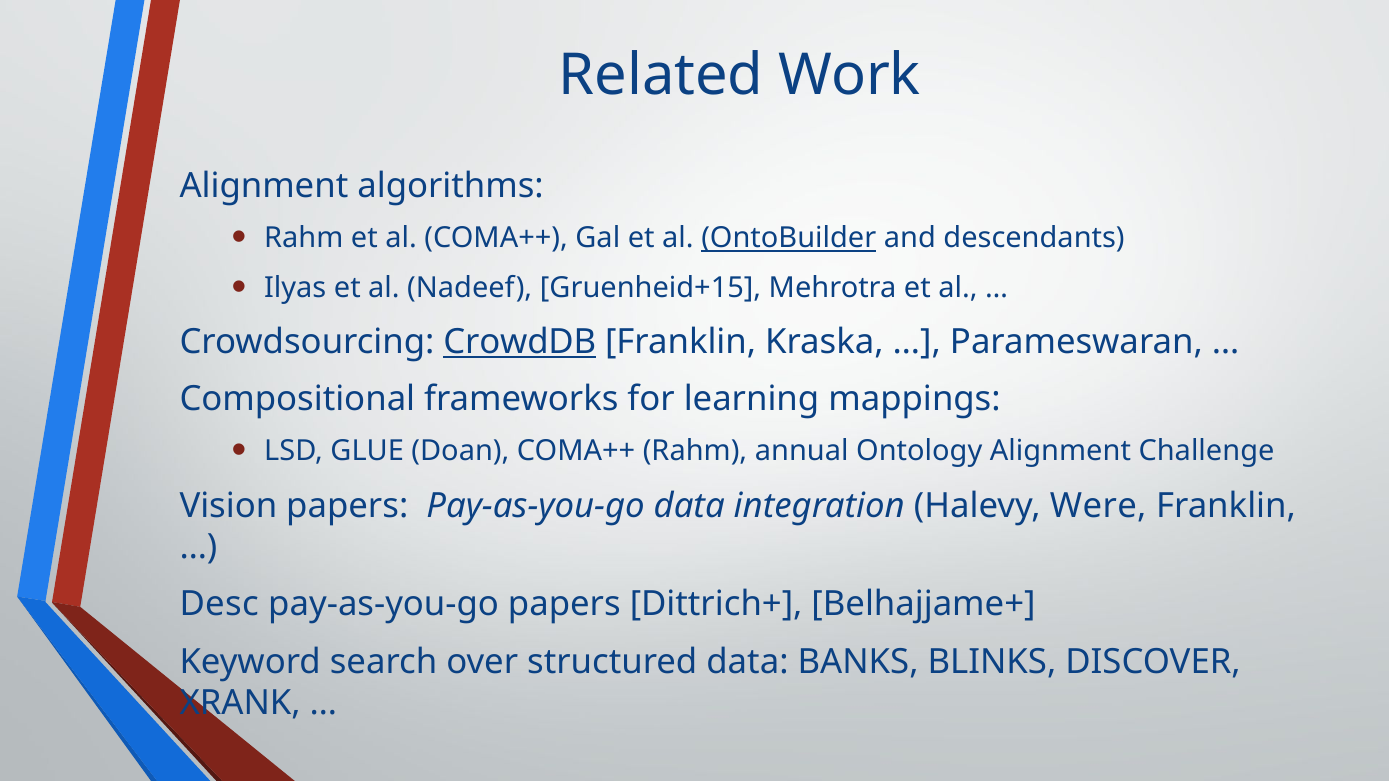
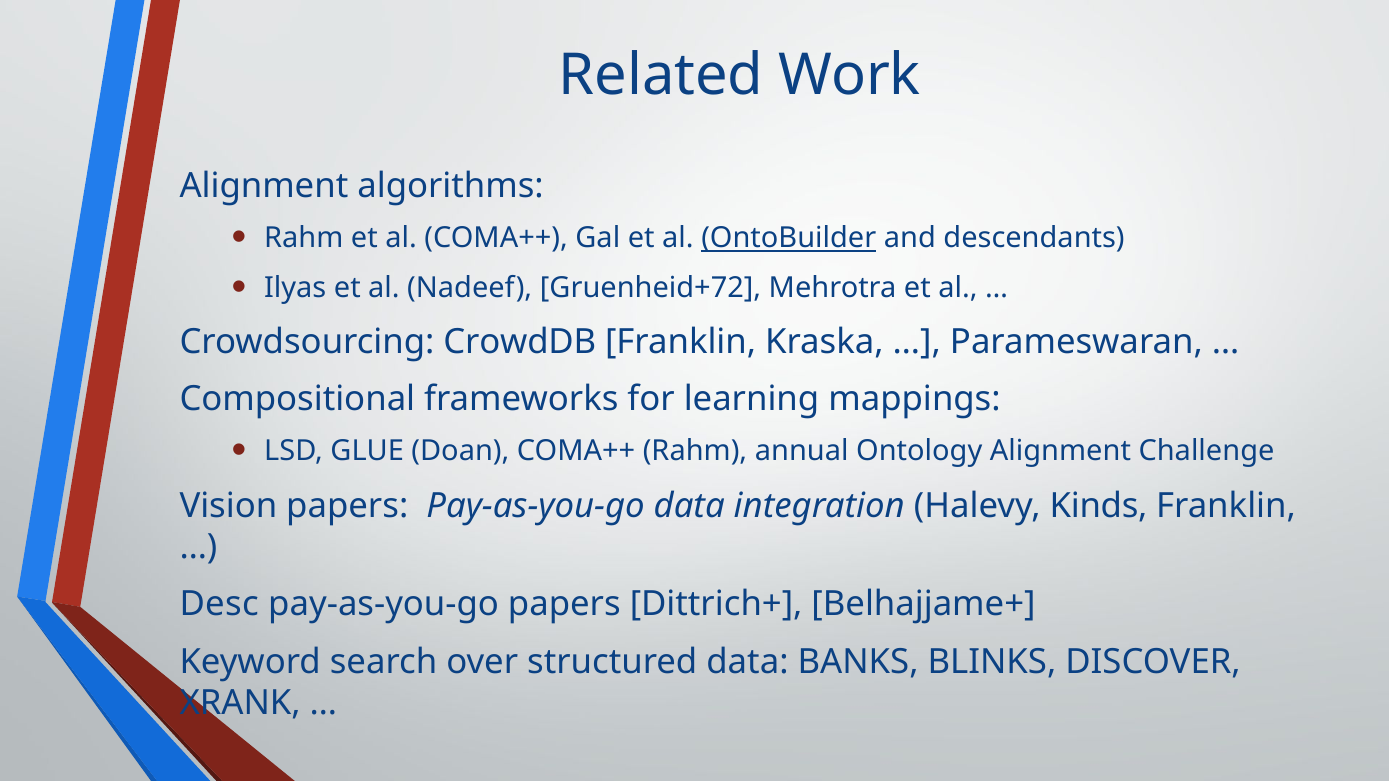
Gruenheid+15: Gruenheid+15 -> Gruenheid+72 (651, 288)
CrowdDB underline: present -> none (520, 342)
Were: Were -> Kinds (1099, 506)
